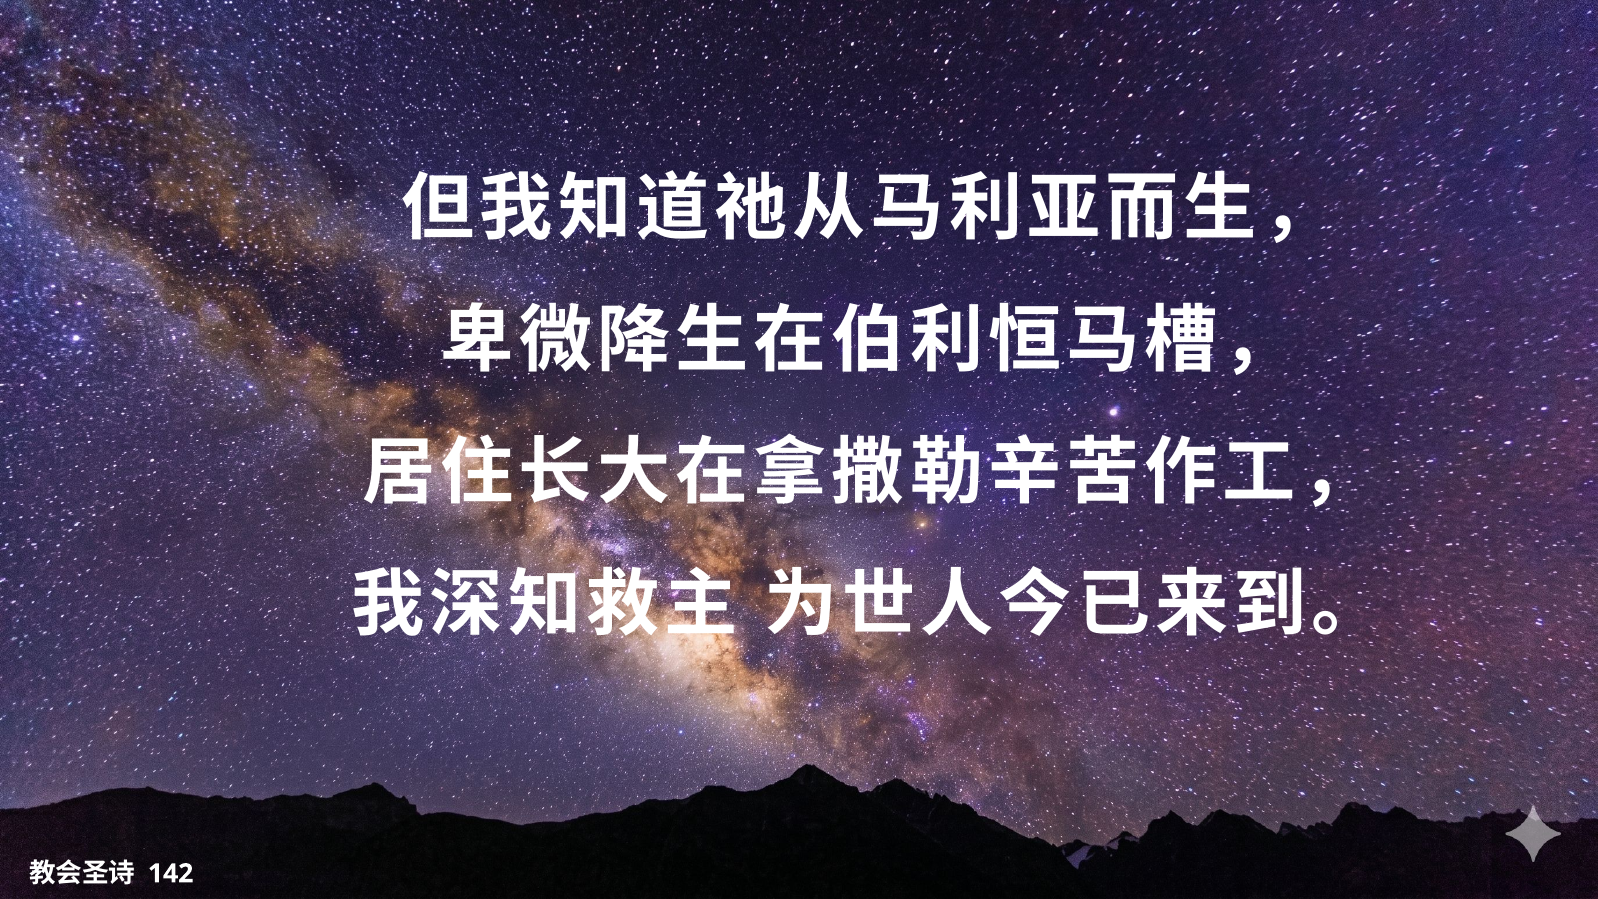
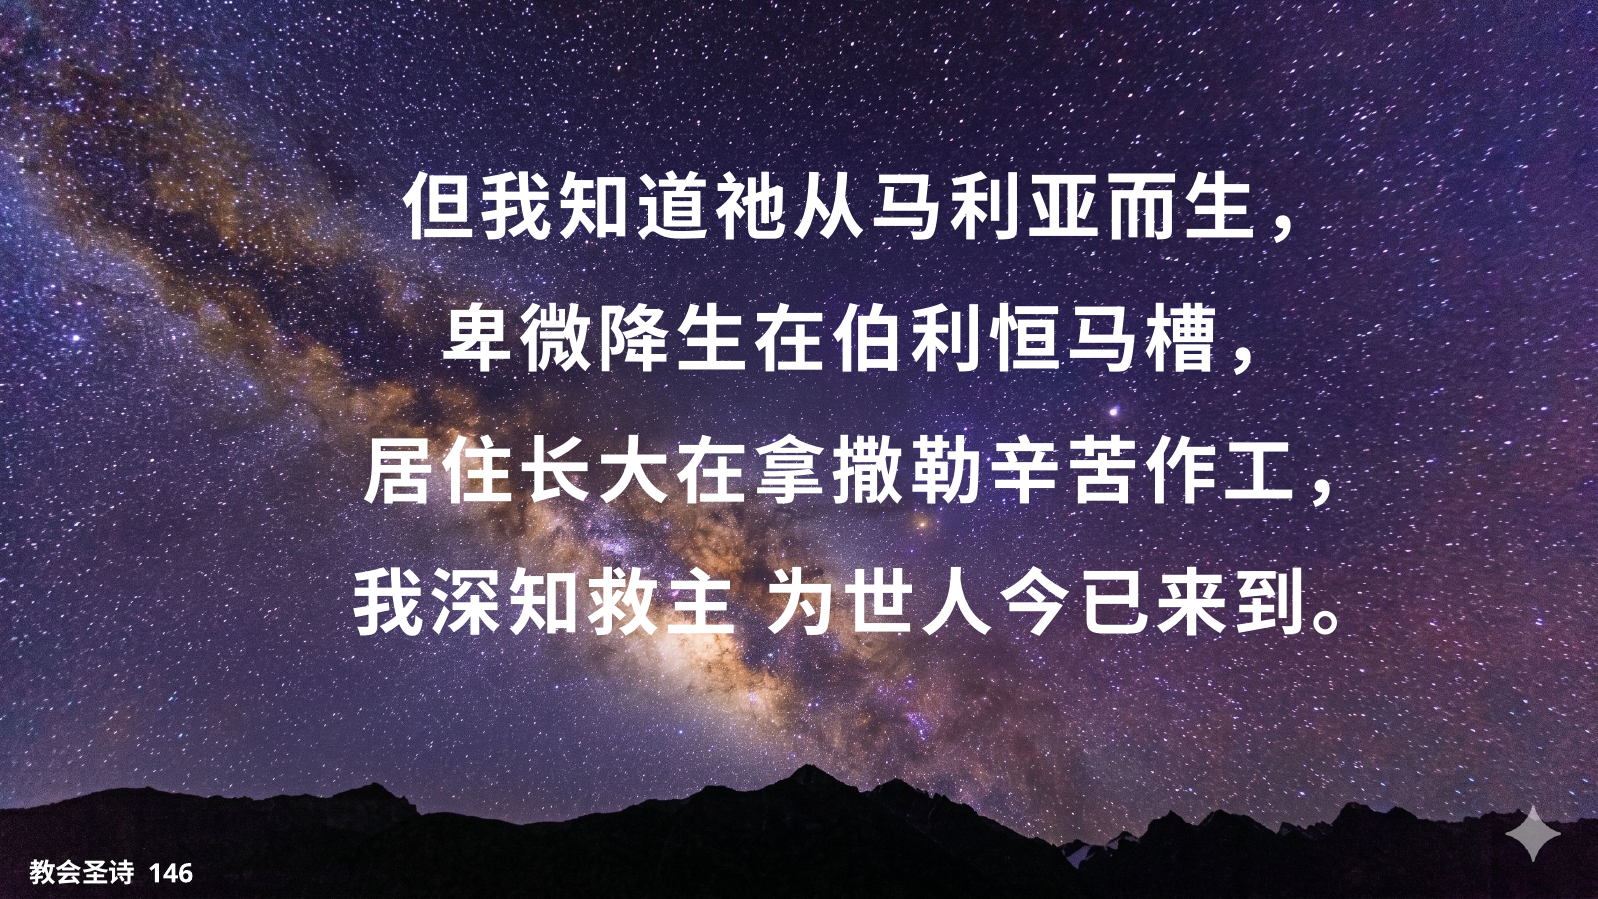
142: 142 -> 146 (171, 873)
